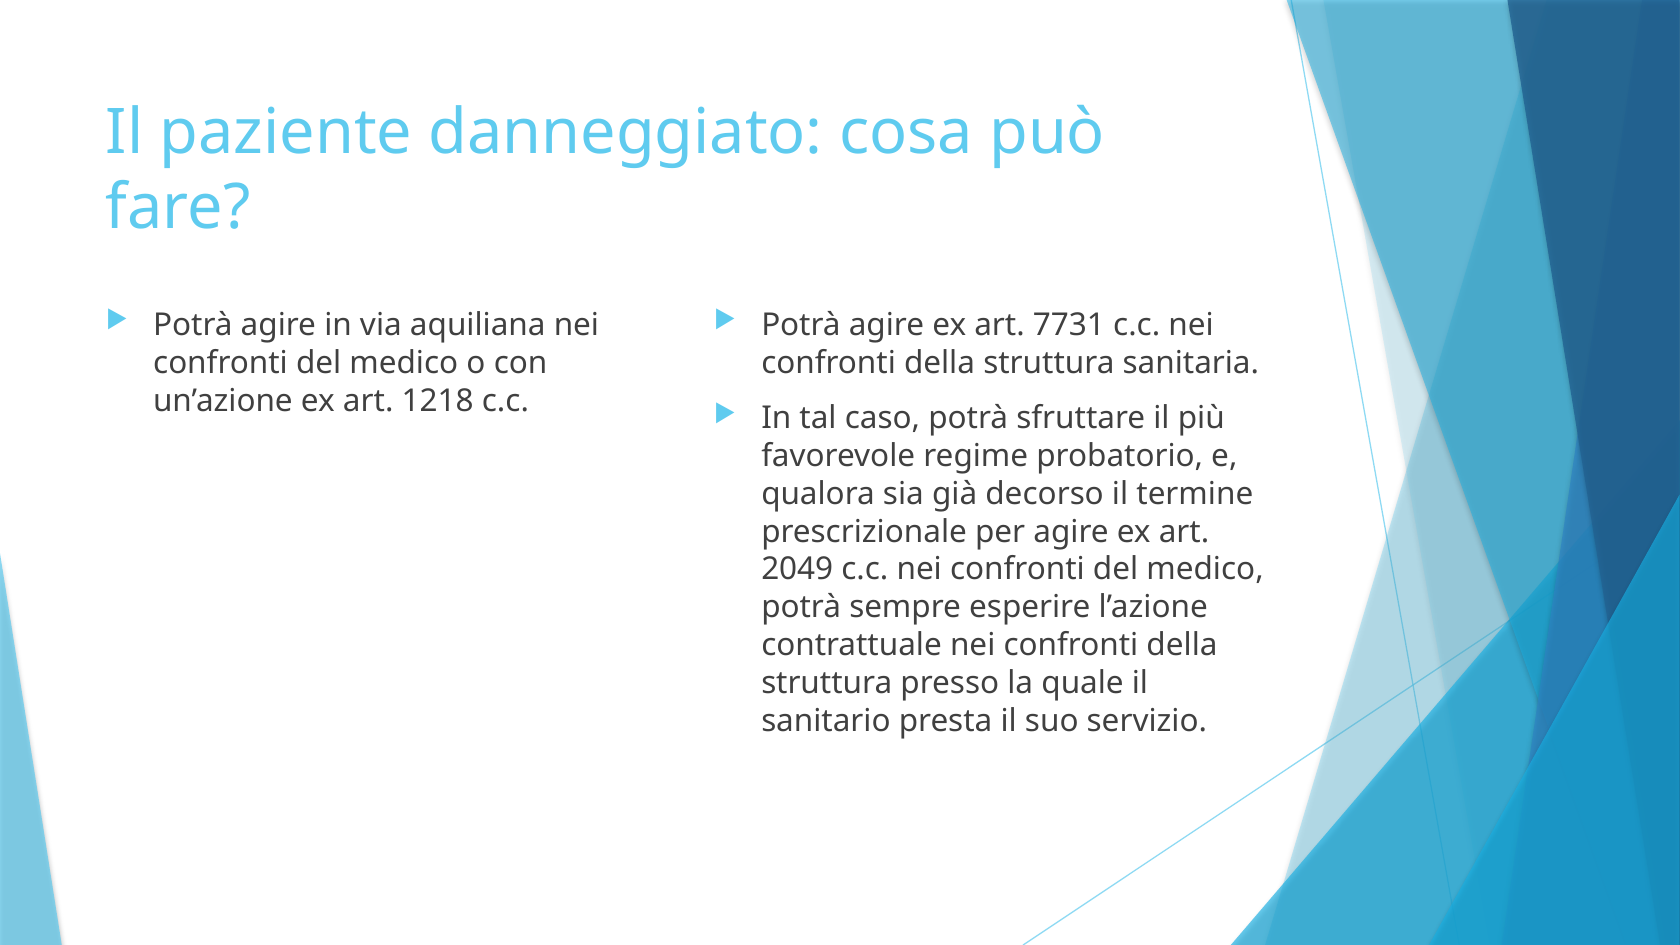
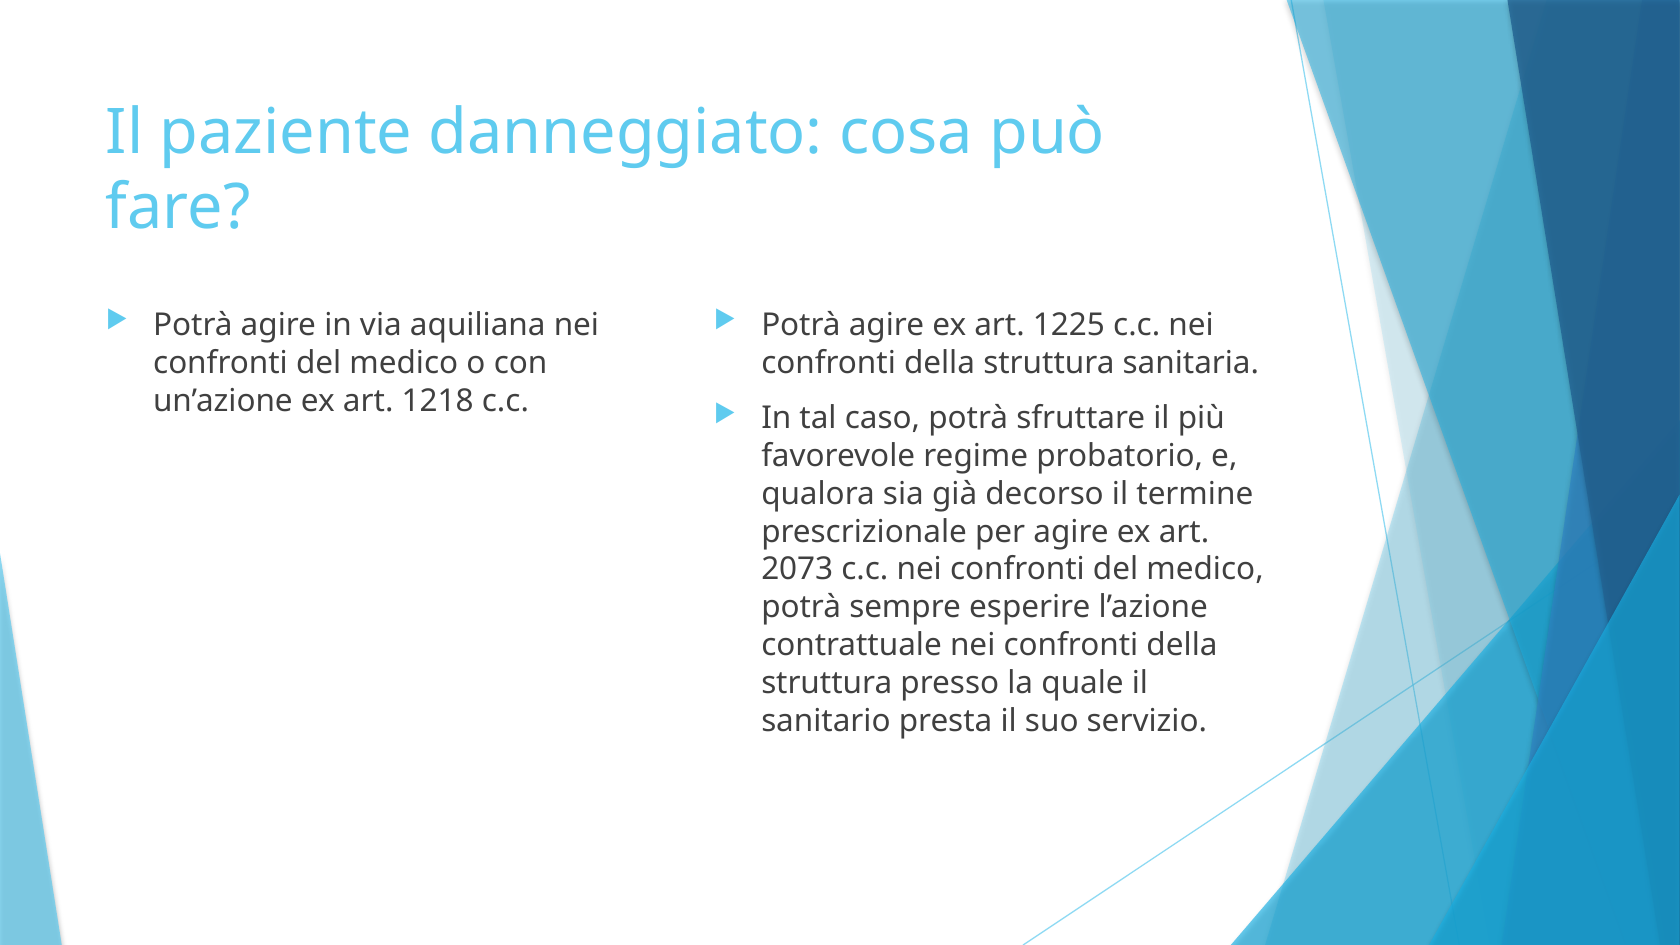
7731: 7731 -> 1225 (1069, 325)
2049: 2049 -> 2073 (797, 569)
